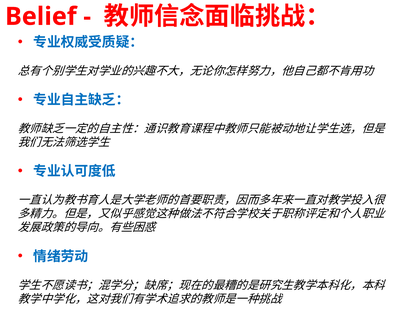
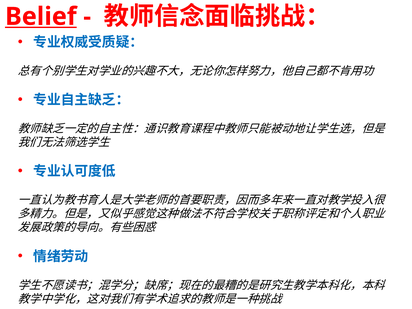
Belief underline: none -> present (41, 17)
